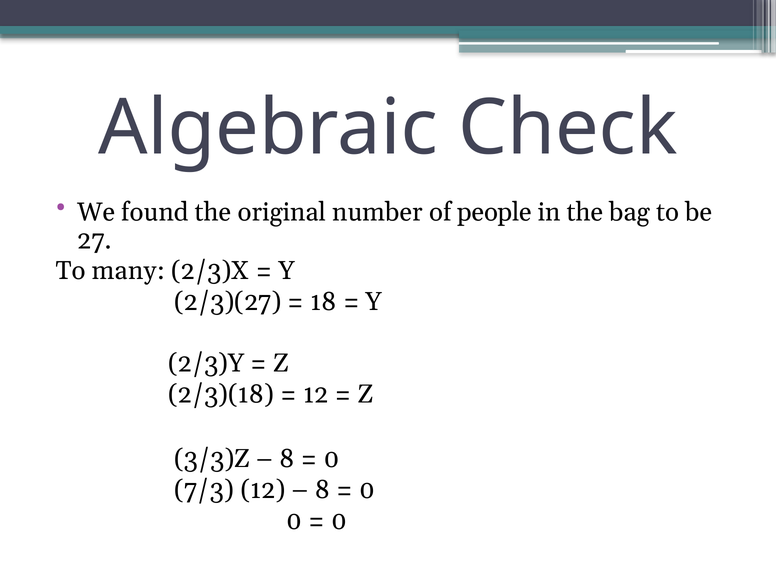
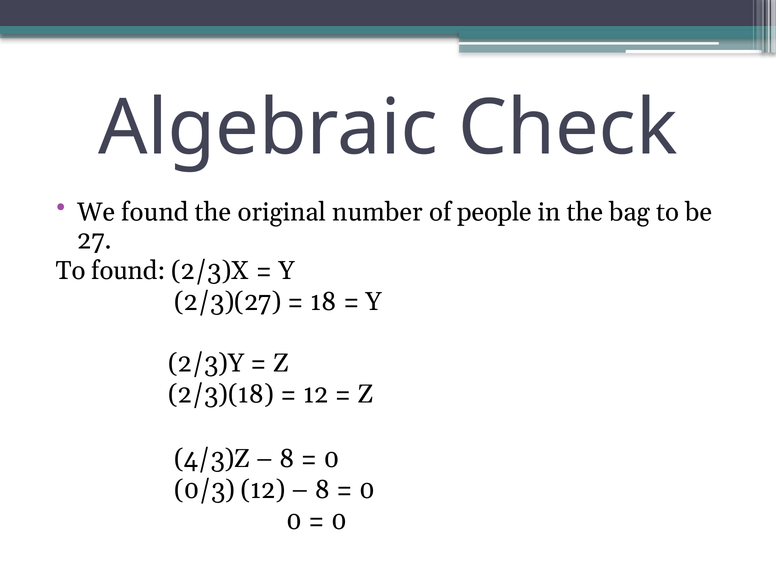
To many: many -> found (128, 271)
3/3)Z: 3/3)Z -> 4/3)Z (212, 459)
7/3: 7/3 -> 0/3 (204, 490)
